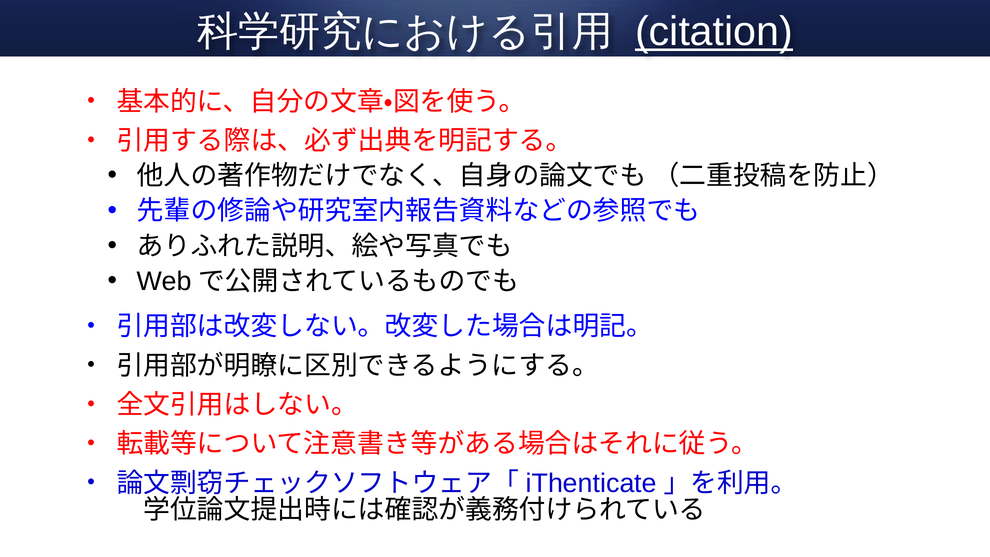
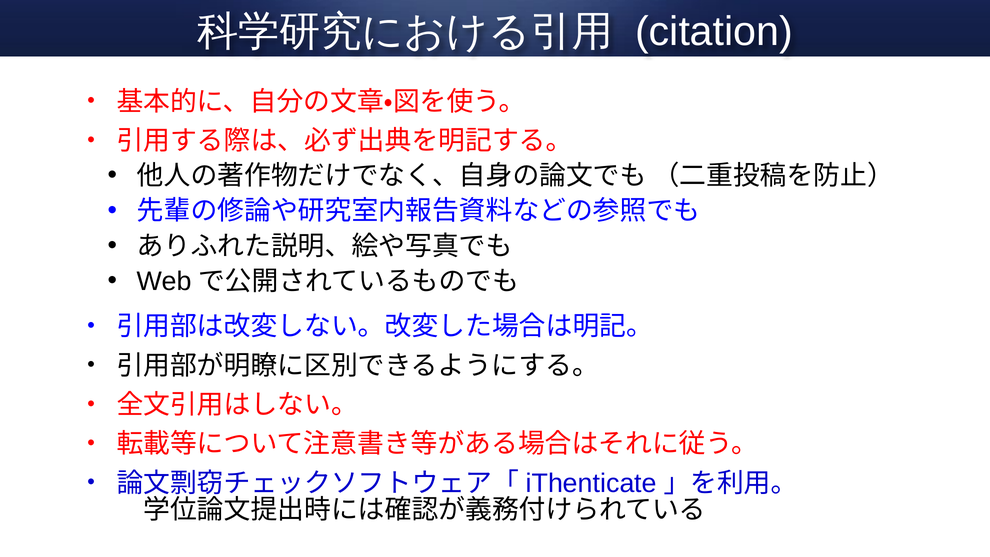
citation underline: present -> none (714, 32)
